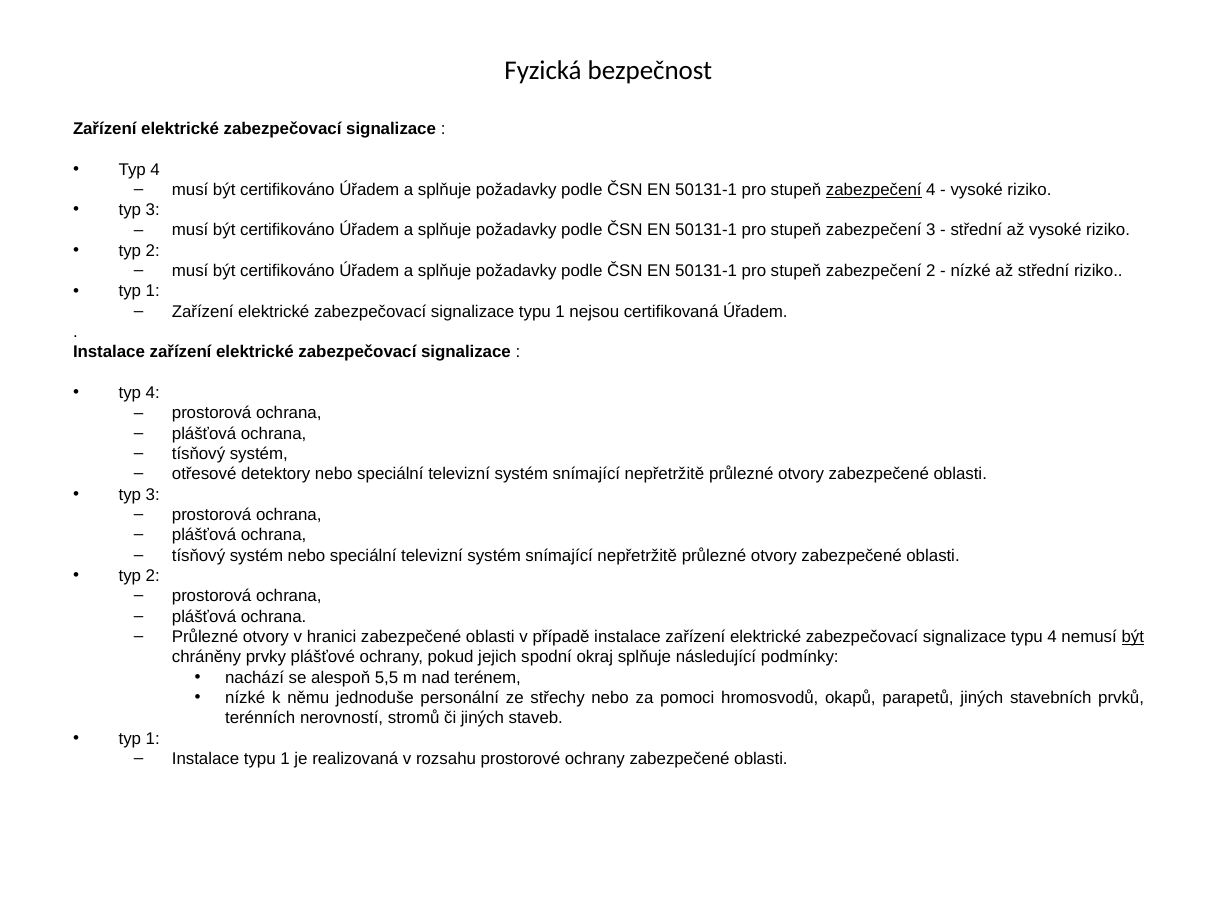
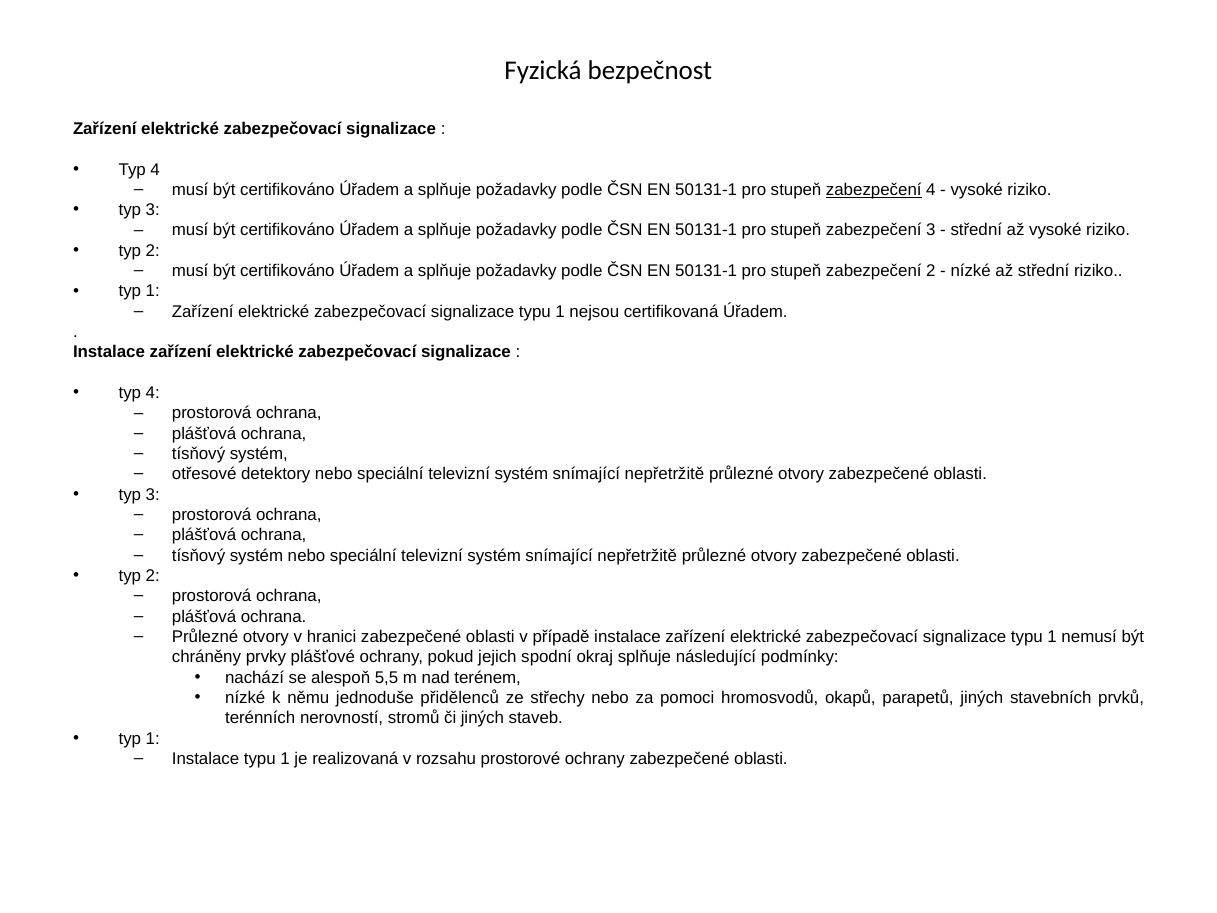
4: 4 -> 1 (1052, 637)
být underline: present -> none (1133, 637)
personální: personální -> přidělenců (460, 698)
